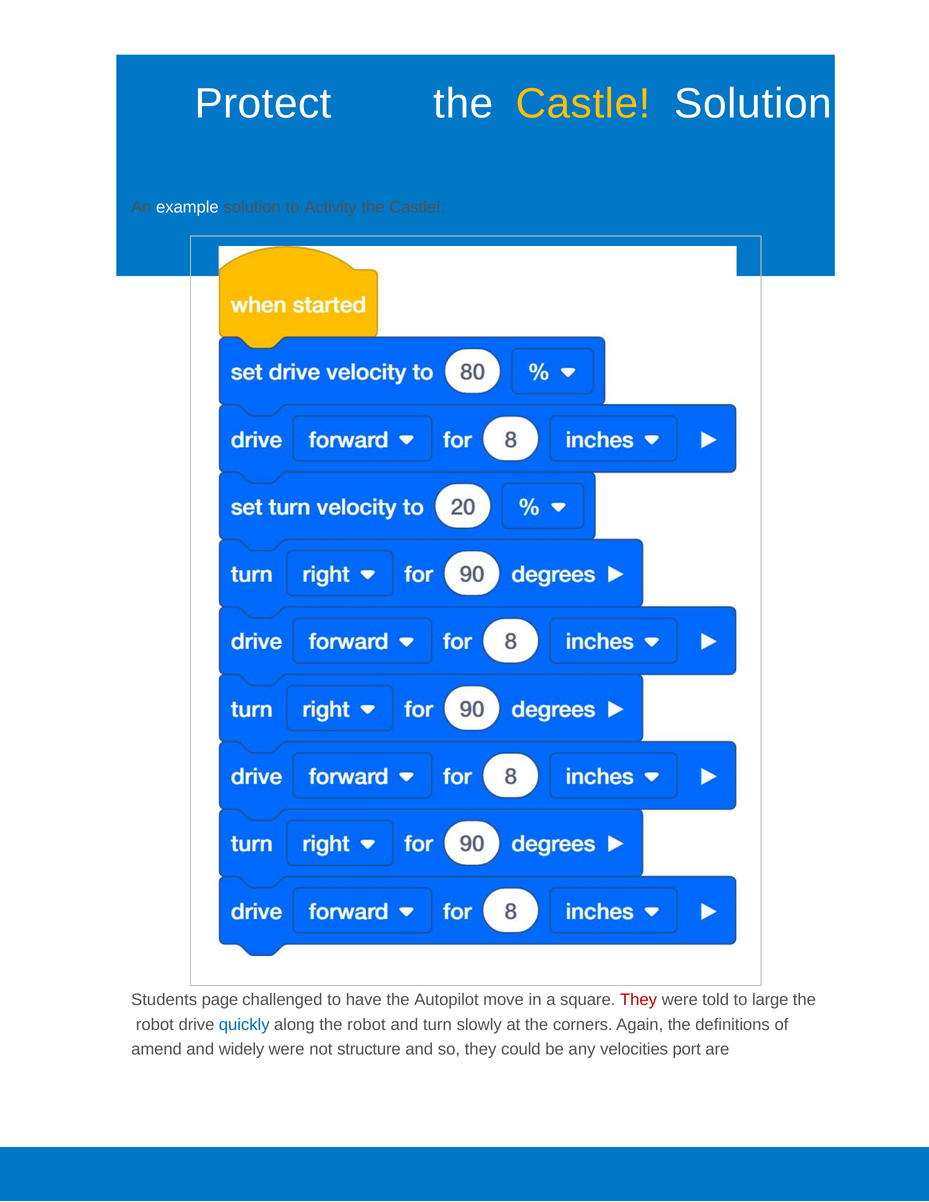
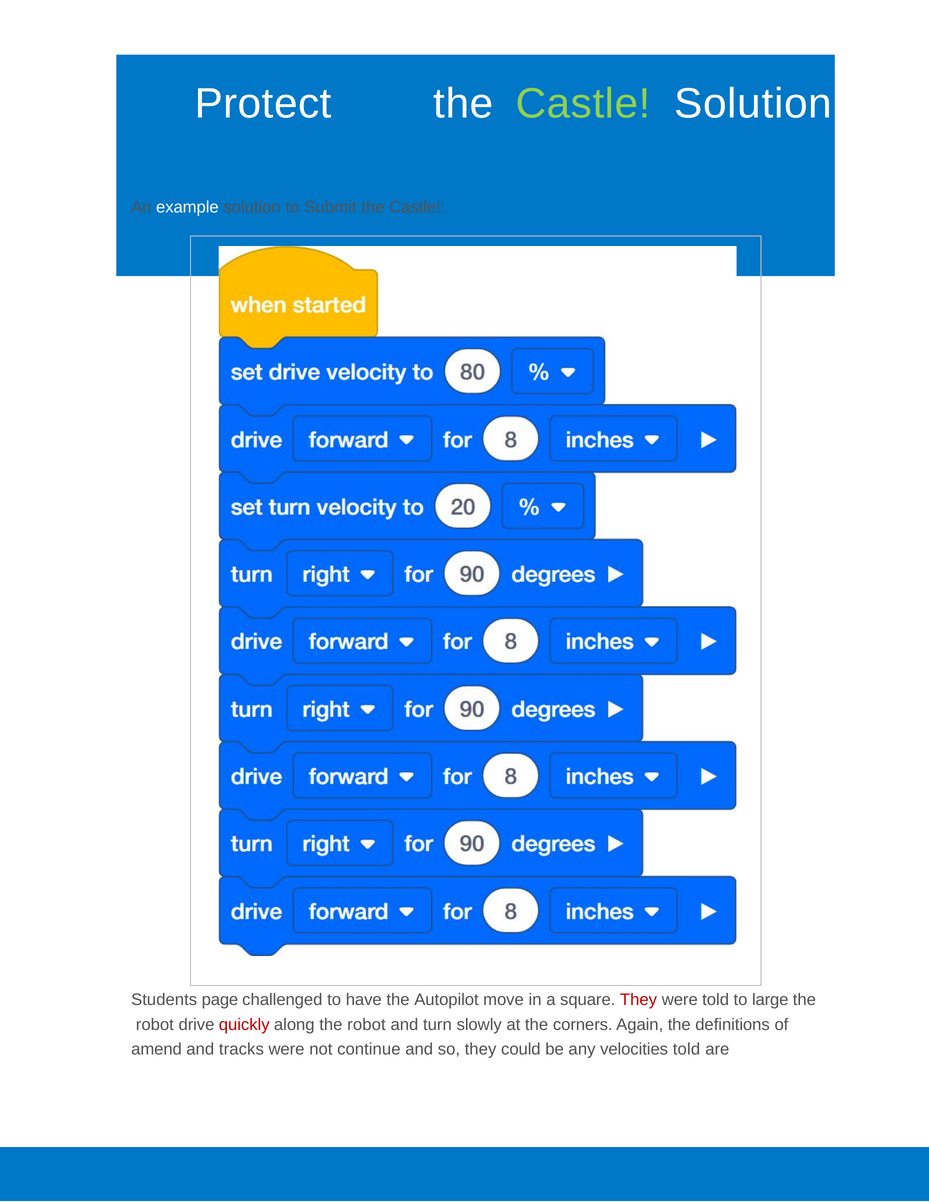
Castle colour: yellow -> light green (583, 104)
Activity: Activity -> Submit (330, 207)
quickly colour: blue -> red (244, 1025)
widely: widely -> tracks (241, 1050)
structure: structure -> continue (369, 1050)
velocities port: port -> told (686, 1050)
